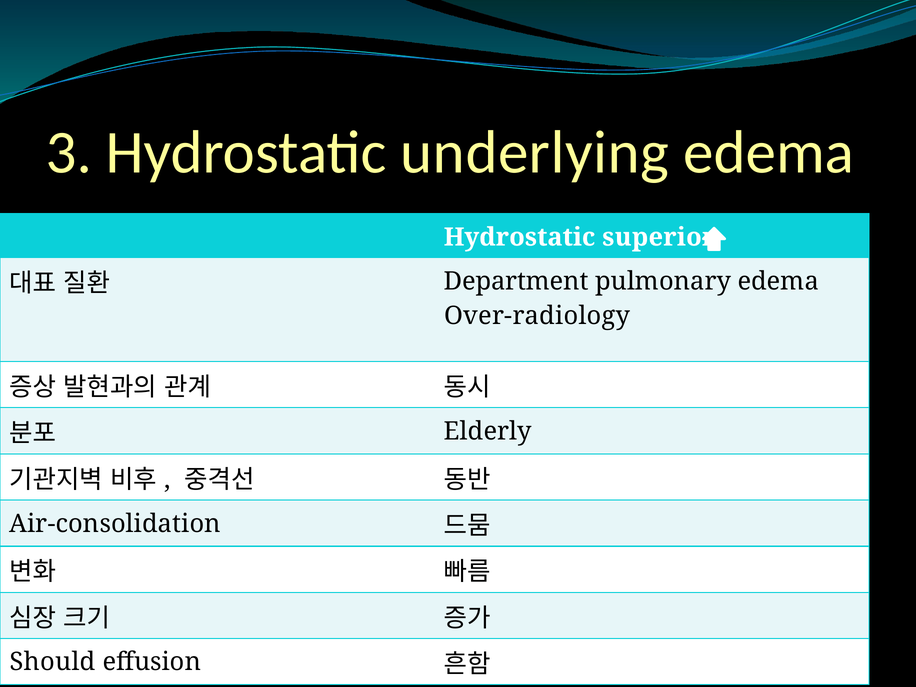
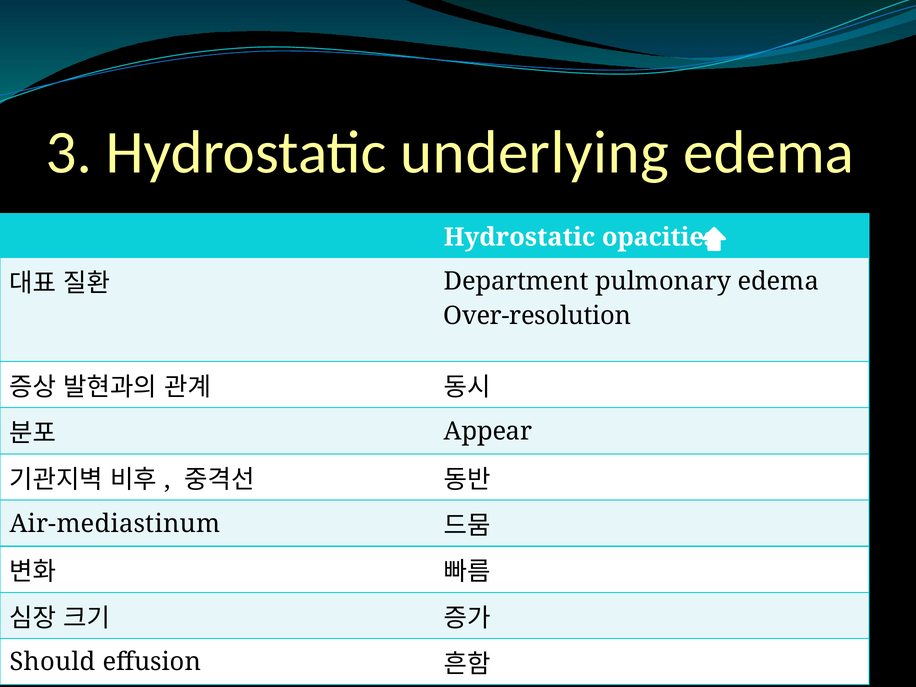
superior: superior -> opacities (659, 237)
Over-radiology: Over-radiology -> Over-resolution (537, 316)
Elderly: Elderly -> Appear (488, 431)
Air-consolidation: Air-consolidation -> Air-mediastinum (115, 524)
